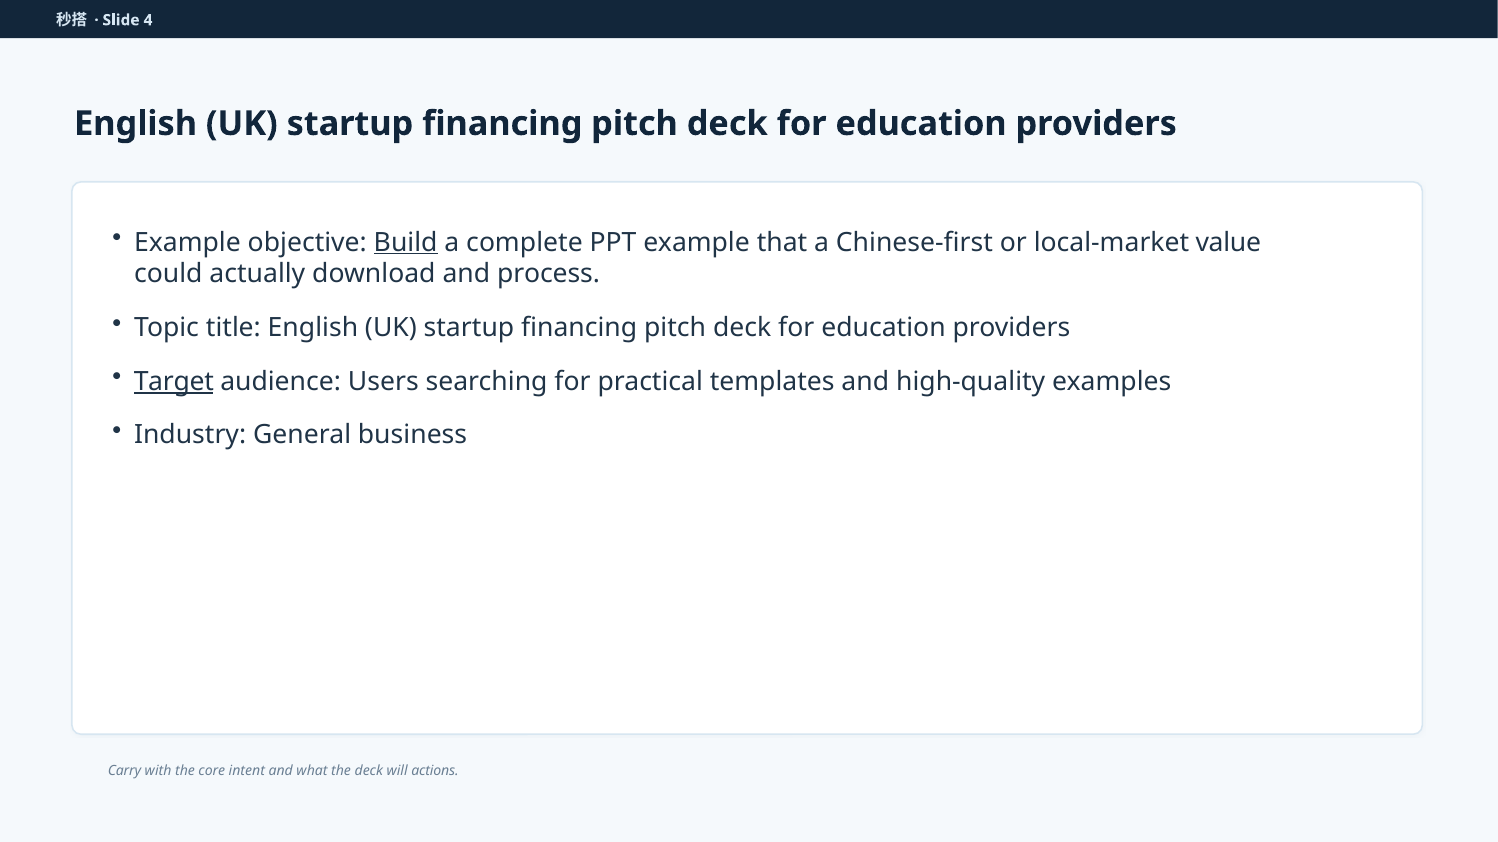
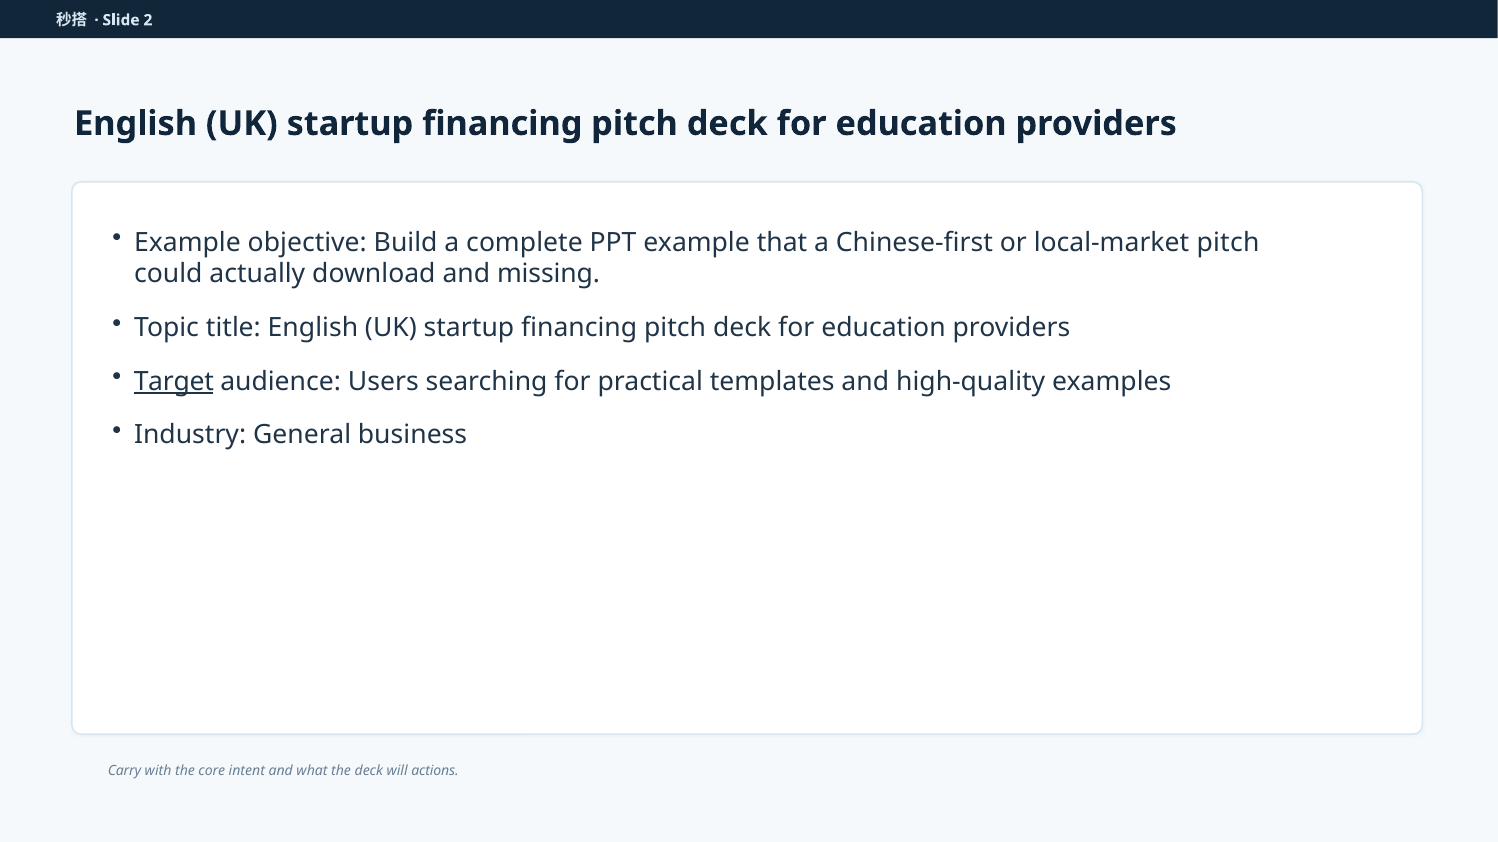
4: 4 -> 2 (148, 20)
Build underline: present -> none (406, 242)
local-market value: value -> pitch (1228, 242)
process: process -> missing (549, 274)
